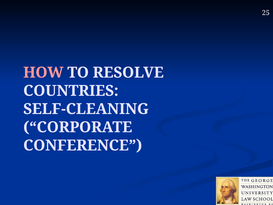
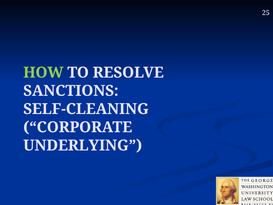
HOW colour: pink -> light green (43, 72)
COUNTRIES: COUNTRIES -> SANCTIONS (71, 91)
CONFERENCE: CONFERENCE -> UNDERLYING (83, 145)
